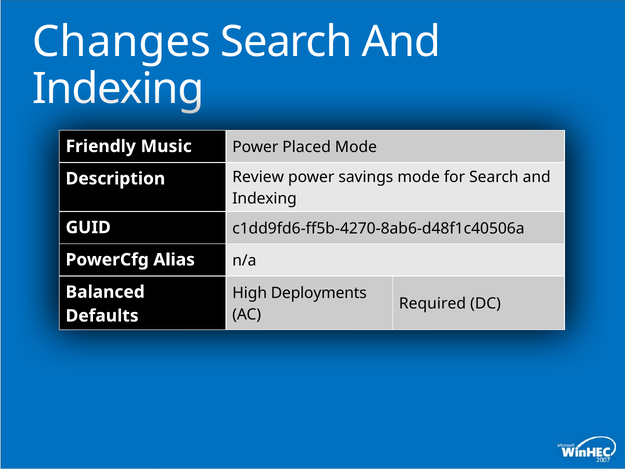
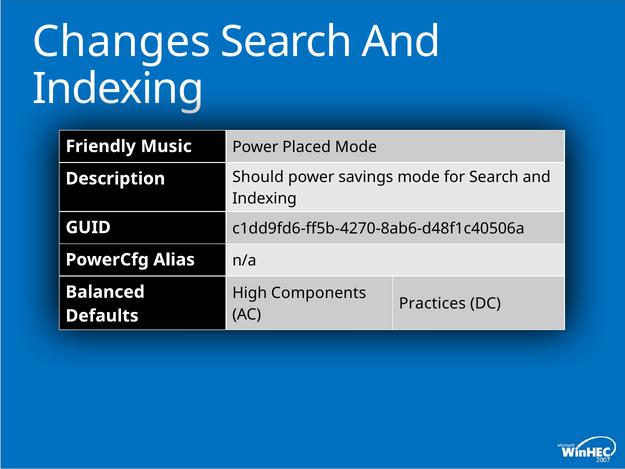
Review: Review -> Should (258, 177)
Deployments: Deployments -> Components (319, 293)
Required: Required -> Practices (432, 304)
